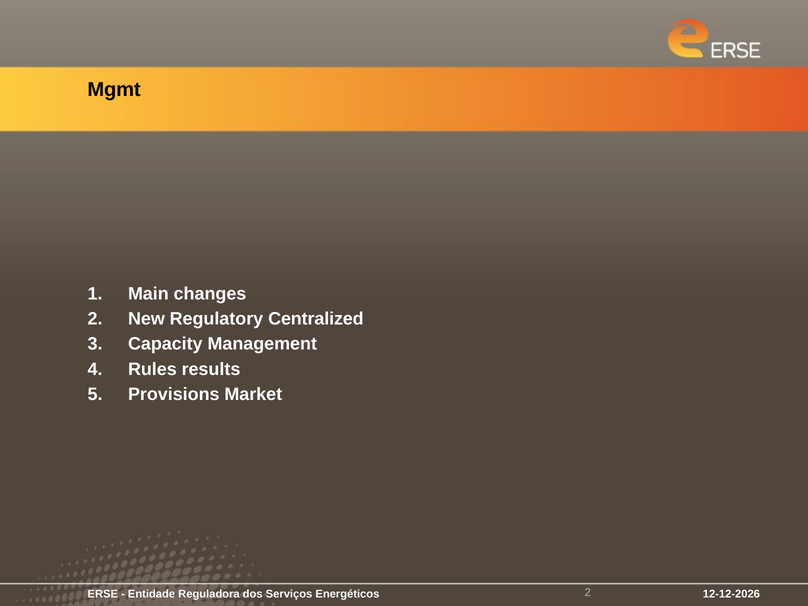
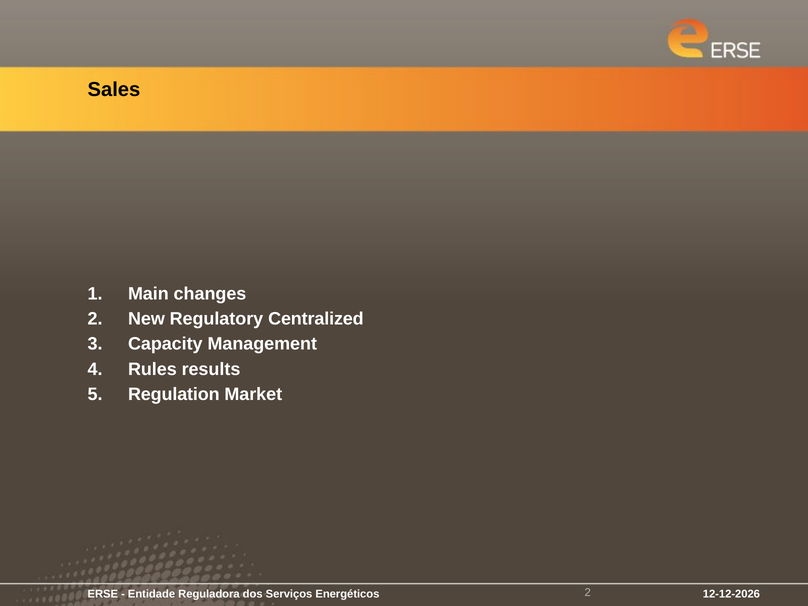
Mgmt: Mgmt -> Sales (114, 90)
Provisions: Provisions -> Regulation (174, 394)
